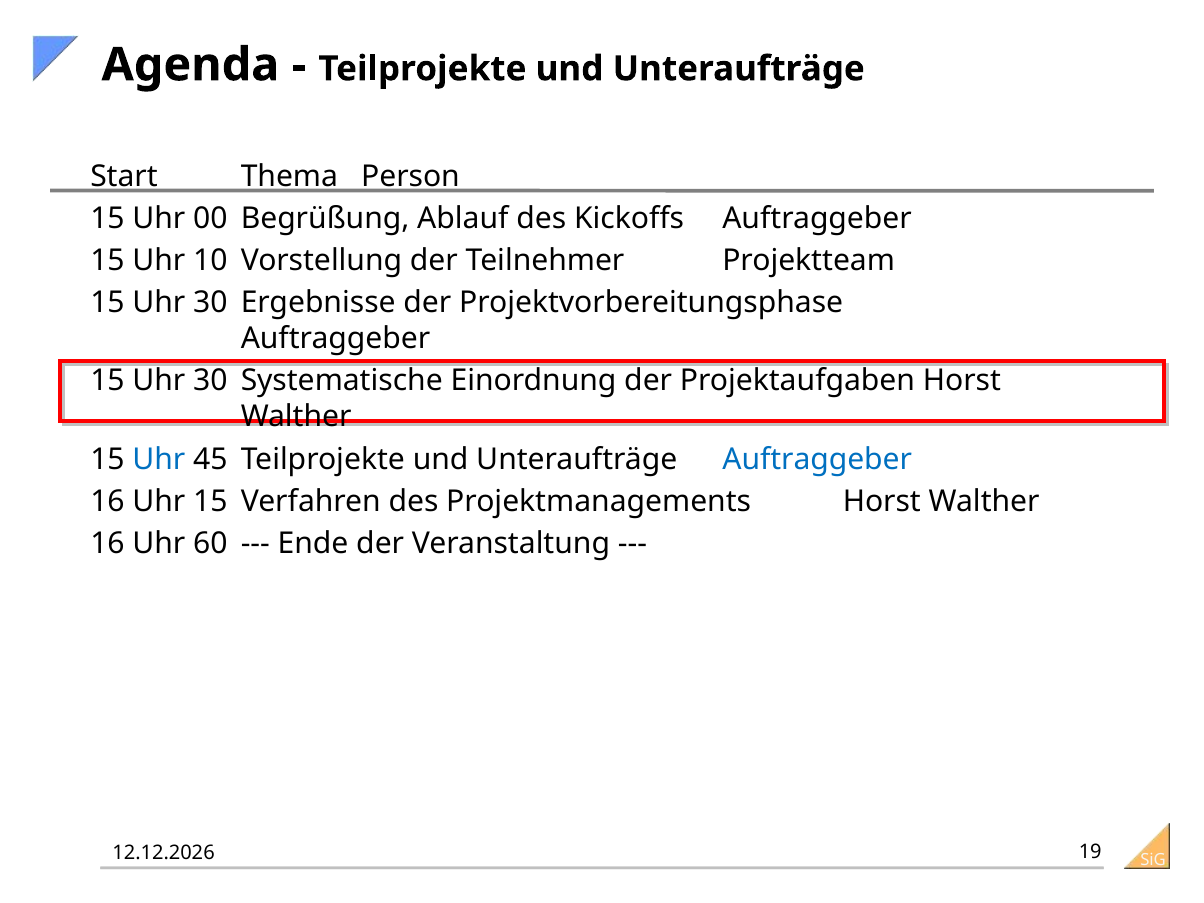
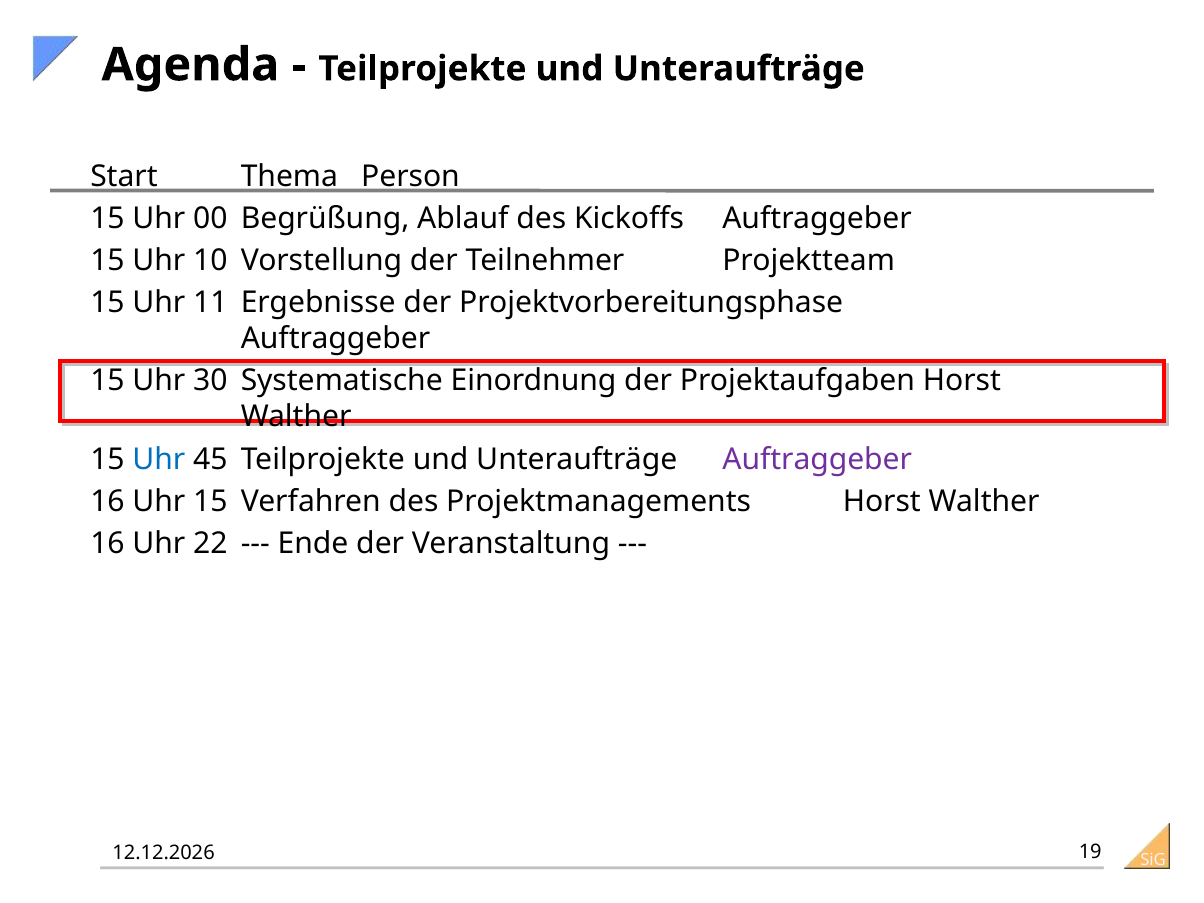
30: 30 -> 11 (210, 303)
Auftraggeber colour: blue -> purple (817, 459)
60: 60 -> 22 (210, 543)
